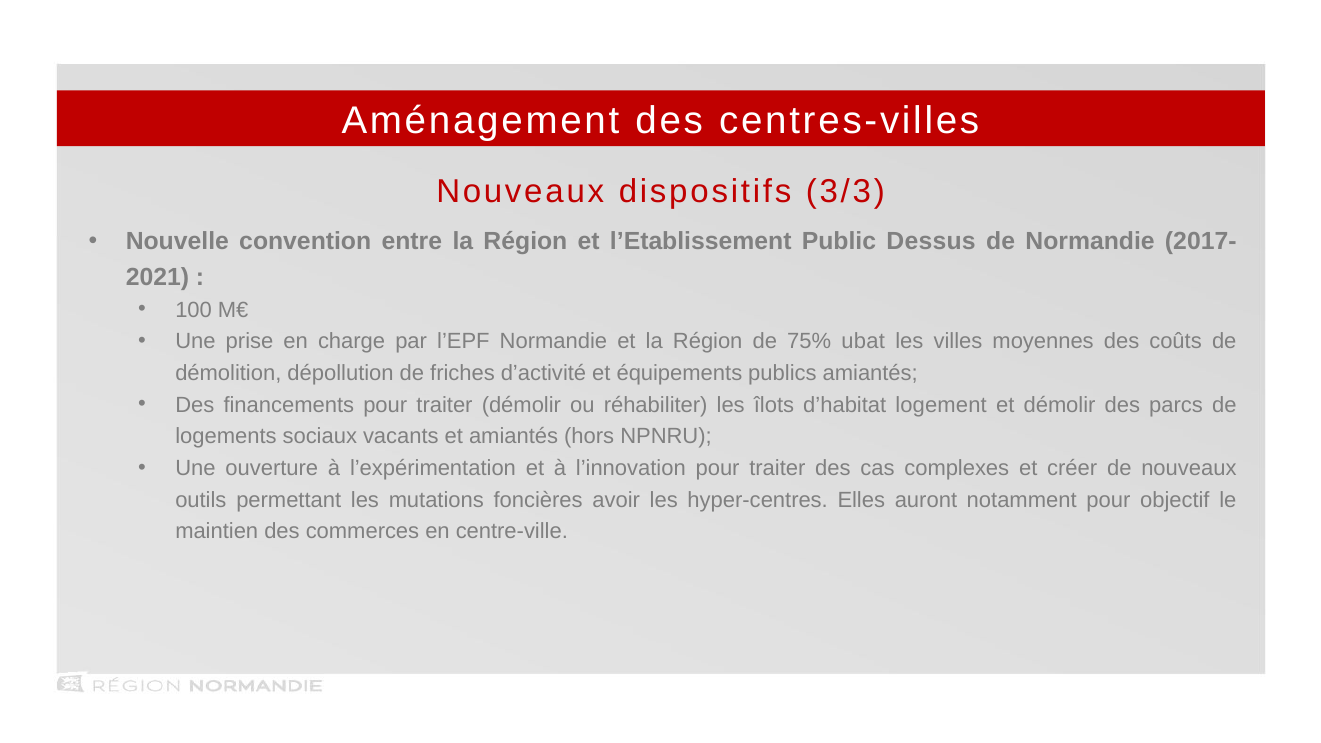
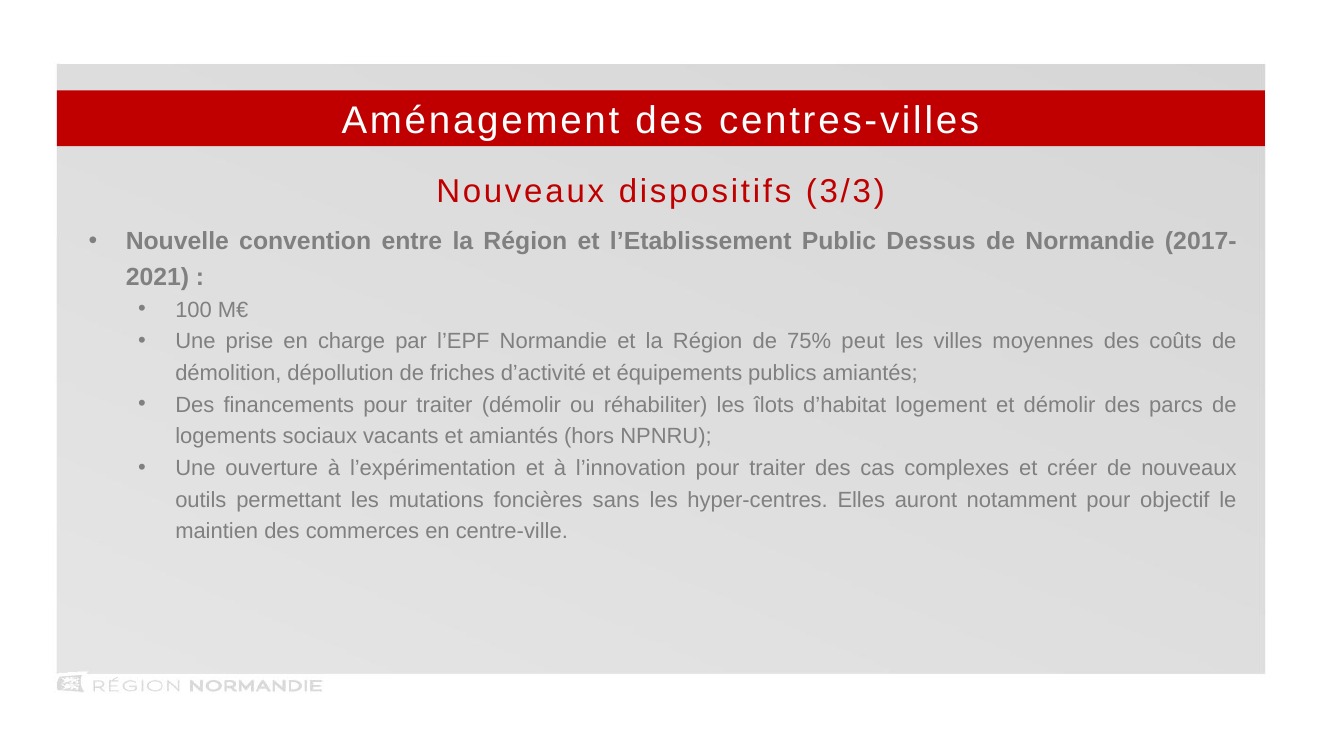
ubat: ubat -> peut (863, 342)
avoir: avoir -> sans (616, 500)
